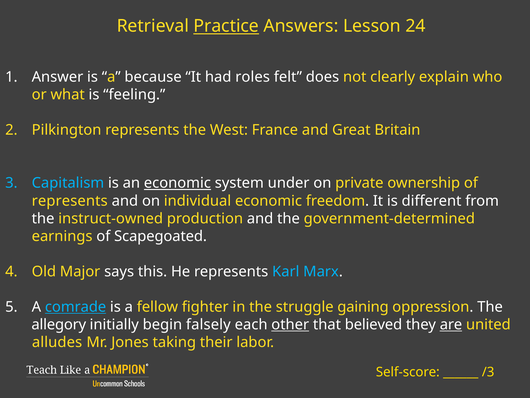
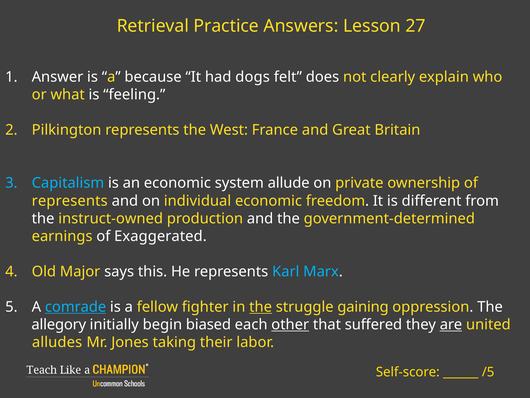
Practice underline: present -> none (226, 26)
24: 24 -> 27 (415, 26)
roles: roles -> dogs (253, 77)
economic underline: present -> none (177, 183)
under: under -> allude (289, 183)
Scapegoated: Scapegoated -> Exaggerated (160, 236)
the underline: none -> present (261, 307)
falsely: falsely -> biased (208, 324)
believed: believed -> suffered (373, 324)
/3: /3 -> /5 (488, 372)
